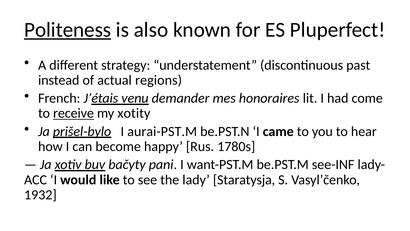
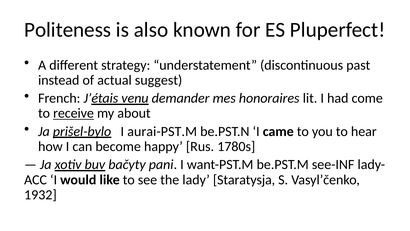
Politeness underline: present -> none (68, 30)
regions: regions -> suggest (159, 80)
xotity: xotity -> about (134, 113)
